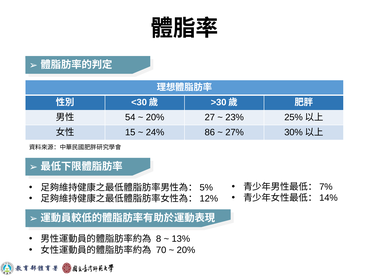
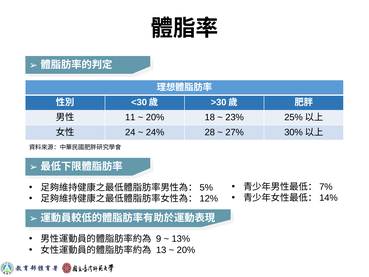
54: 54 -> 11 (130, 117)
27: 27 -> 18 (210, 117)
15: 15 -> 24 (130, 132)
86: 86 -> 28 (210, 132)
8: 8 -> 9 (159, 239)
70: 70 -> 13 (161, 250)
